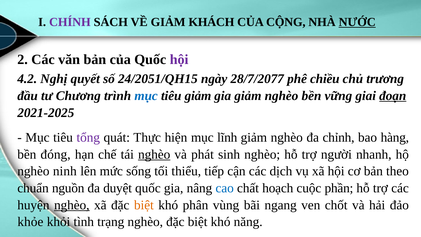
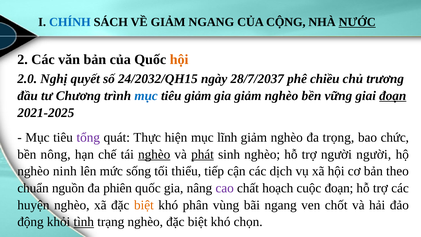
CHÍNH colour: purple -> blue (70, 22)
GIẢM KHÁCH: KHÁCH -> NGANG (211, 22)
hội colour: purple -> orange (179, 60)
4.2: 4.2 -> 2.0 (27, 79)
24/2051/QH15: 24/2051/QH15 -> 24/2032/QH15 (158, 79)
28/7/2077: 28/7/2077 -> 28/7/2037 (257, 79)
chỉnh: chỉnh -> trọng (338, 137)
hàng: hàng -> chức (395, 137)
đóng: đóng -> nông (56, 154)
phát underline: none -> present (203, 154)
người nhanh: nhanh -> người (374, 154)
duyệt: duyệt -> phiên (118, 188)
cao colour: blue -> purple (225, 188)
cuộc phần: phần -> đoạn (339, 188)
nghèo underline: present -> none (72, 205)
khỏe: khỏe -> động (30, 222)
tình underline: none -> present (84, 222)
năng: năng -> chọn (248, 222)
